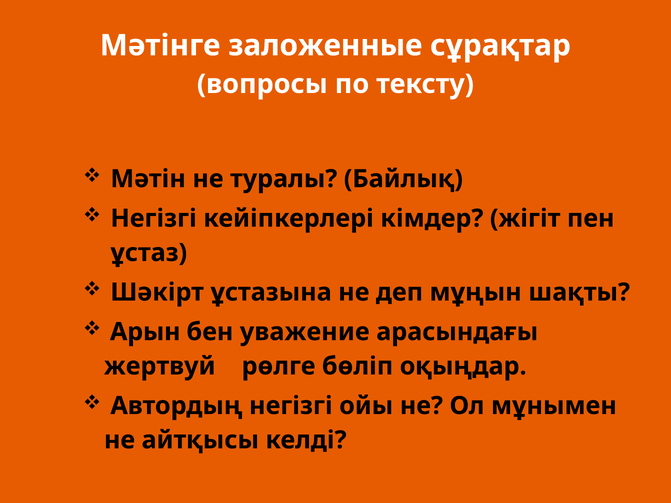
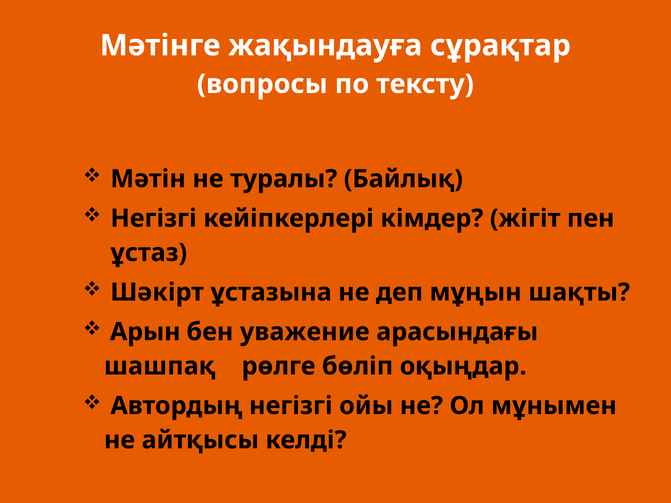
заложенные: заложенные -> жақындауға (325, 45)
жертвуй: жертвуй -> шашпақ (160, 366)
